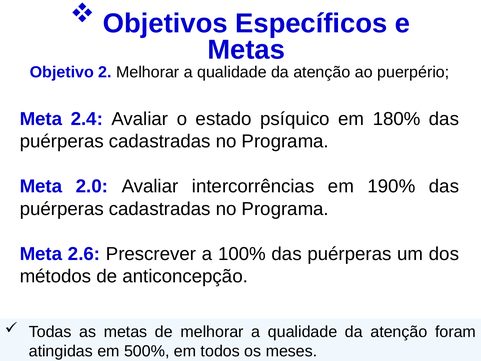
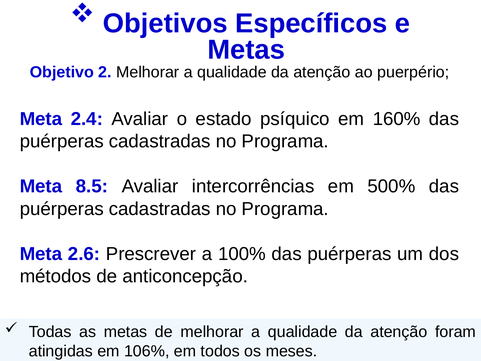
180%: 180% -> 160% (397, 119)
2.0: 2.0 -> 8.5 (92, 186)
190%: 190% -> 500% (391, 186)
500%: 500% -> 106% (147, 351)
